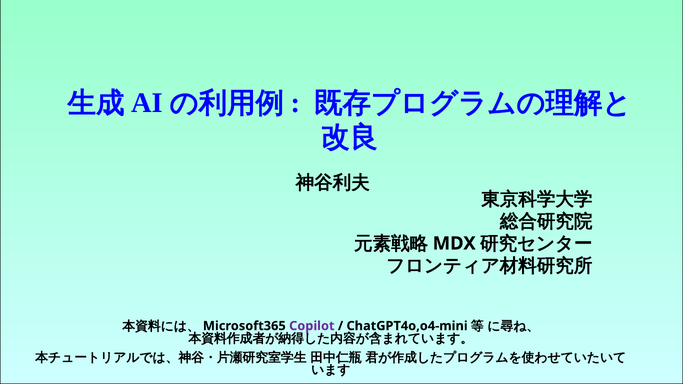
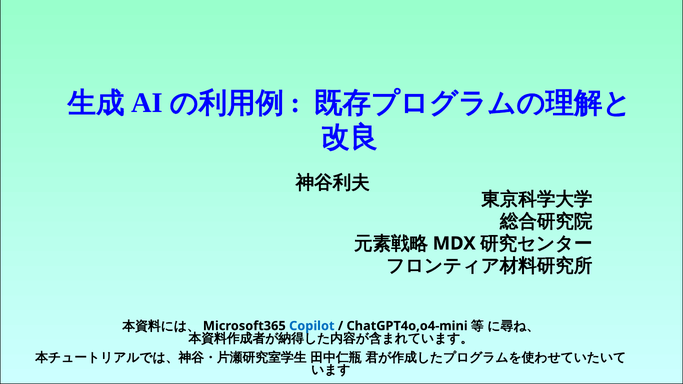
Copilot colour: purple -> blue (312, 326)
